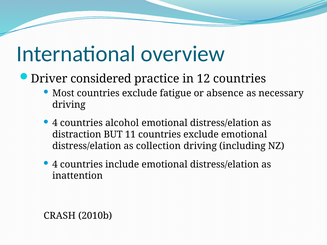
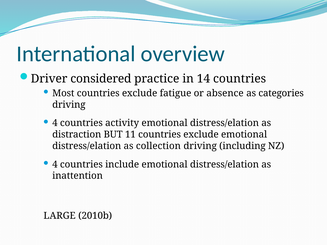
12: 12 -> 14 (203, 79)
necessary: necessary -> categories (281, 93)
alcohol: alcohol -> activity (122, 123)
CRASH: CRASH -> LARGE (60, 216)
